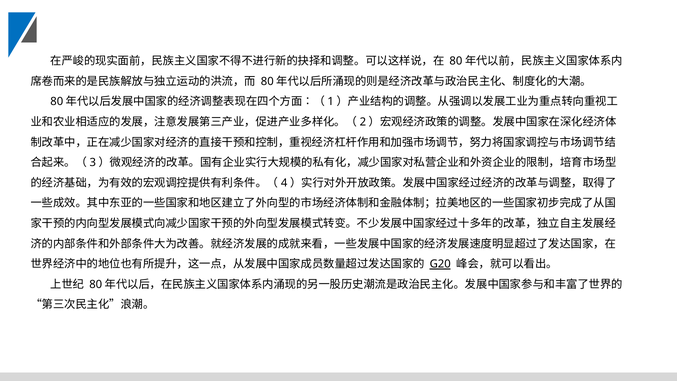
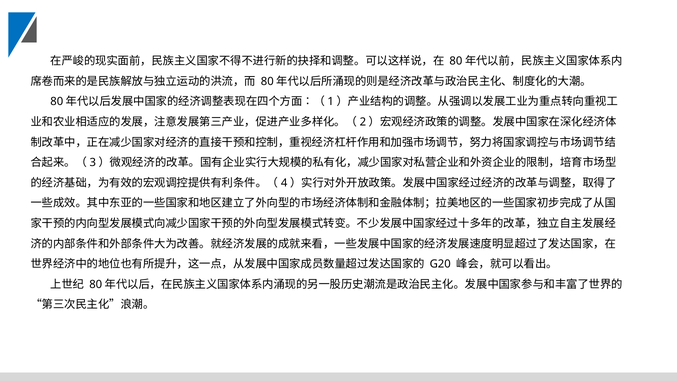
G20 underline: present -> none (440, 264)
